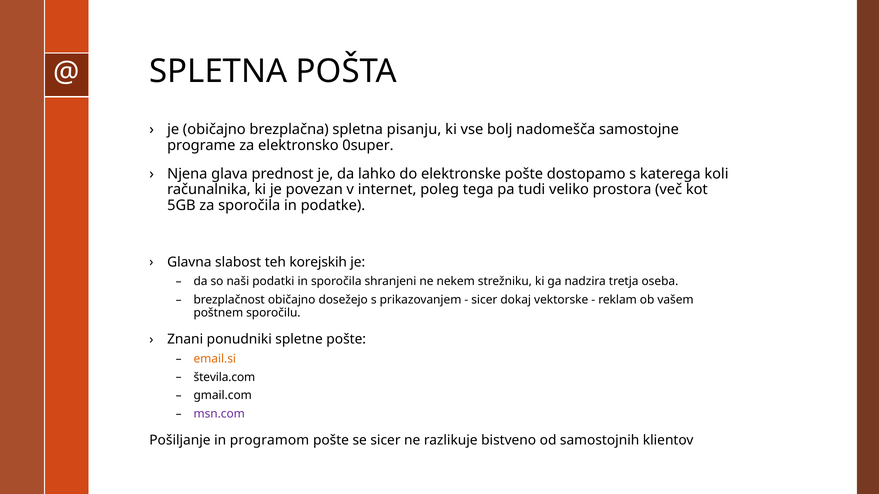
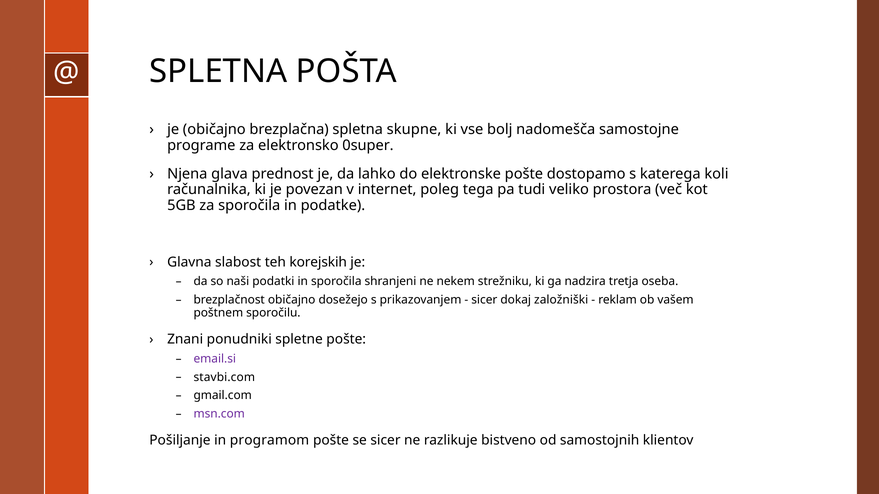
pisanju: pisanju -> skupne (414, 130)
vektorske: vektorske -> založniški (561, 300)
email.si colour: orange -> purple (215, 359)
števila.com: števila.com -> stavbi.com (224, 378)
